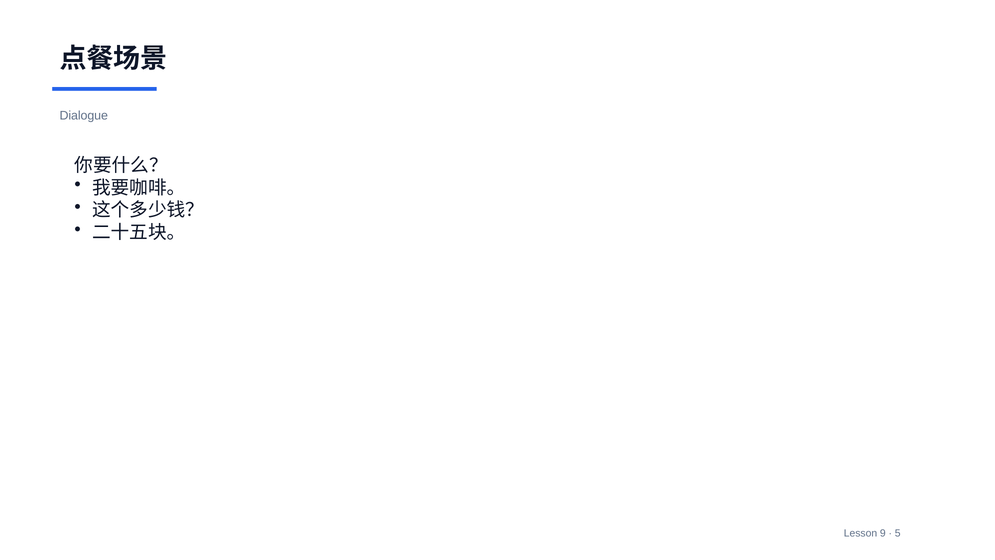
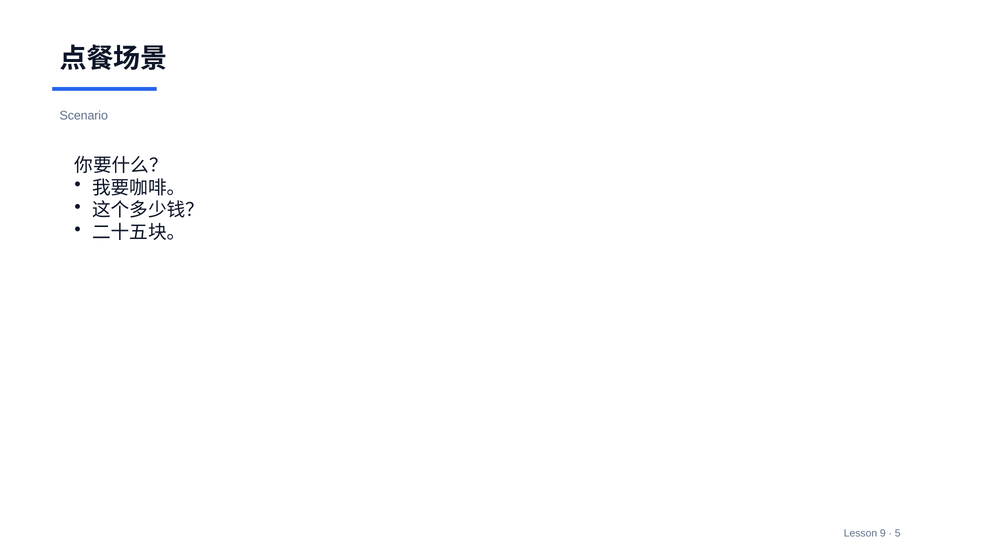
Dialogue: Dialogue -> Scenario (84, 116)
